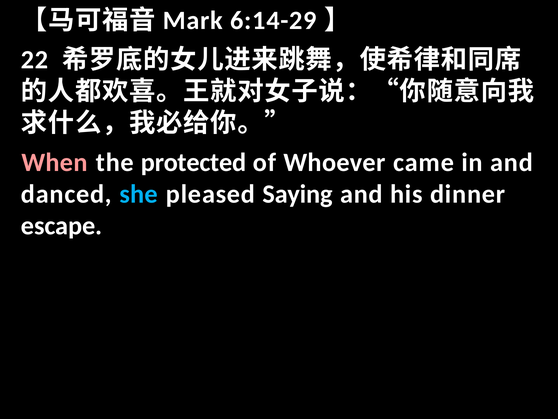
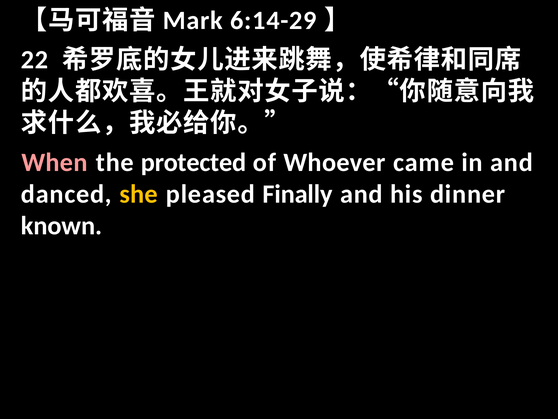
she colour: light blue -> yellow (139, 194)
Saying: Saying -> Finally (298, 194)
escape: escape -> known (62, 226)
